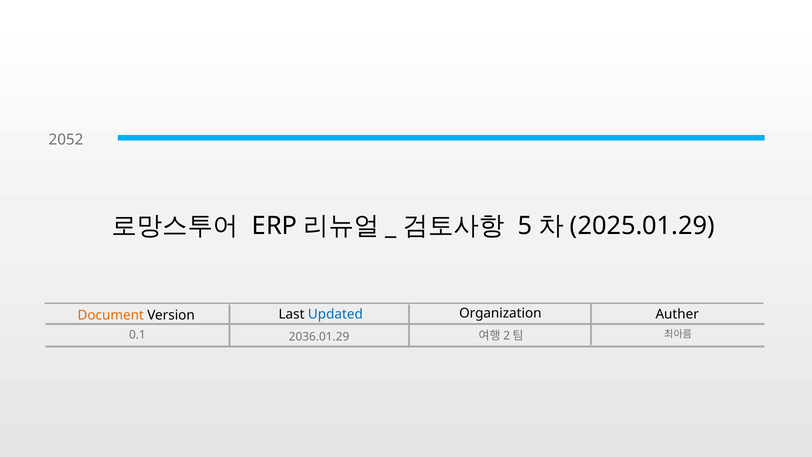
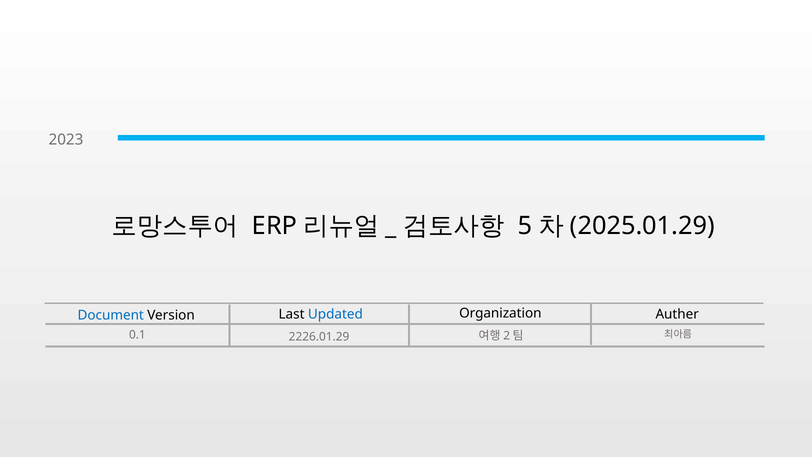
2052: 2052 -> 2023 (66, 140)
Document colour: orange -> blue (111, 315)
2036.01.29: 2036.01.29 -> 2226.01.29 (319, 337)
